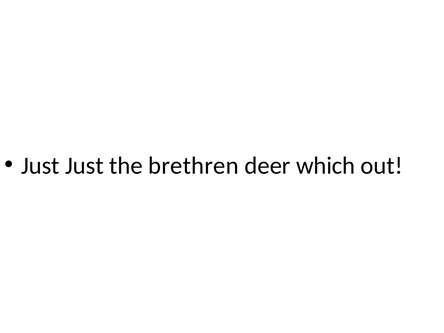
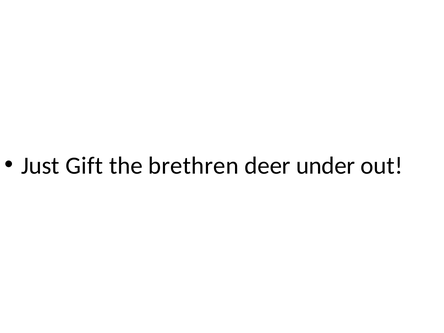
Just Just: Just -> Gift (84, 166)
which: which -> under (326, 166)
